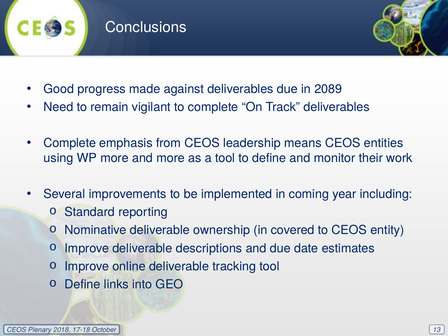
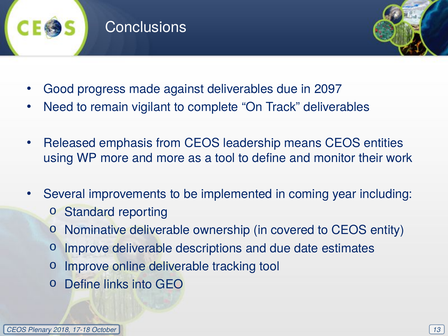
2089: 2089 -> 2097 (328, 89)
Complete: Complete -> Released (70, 143)
